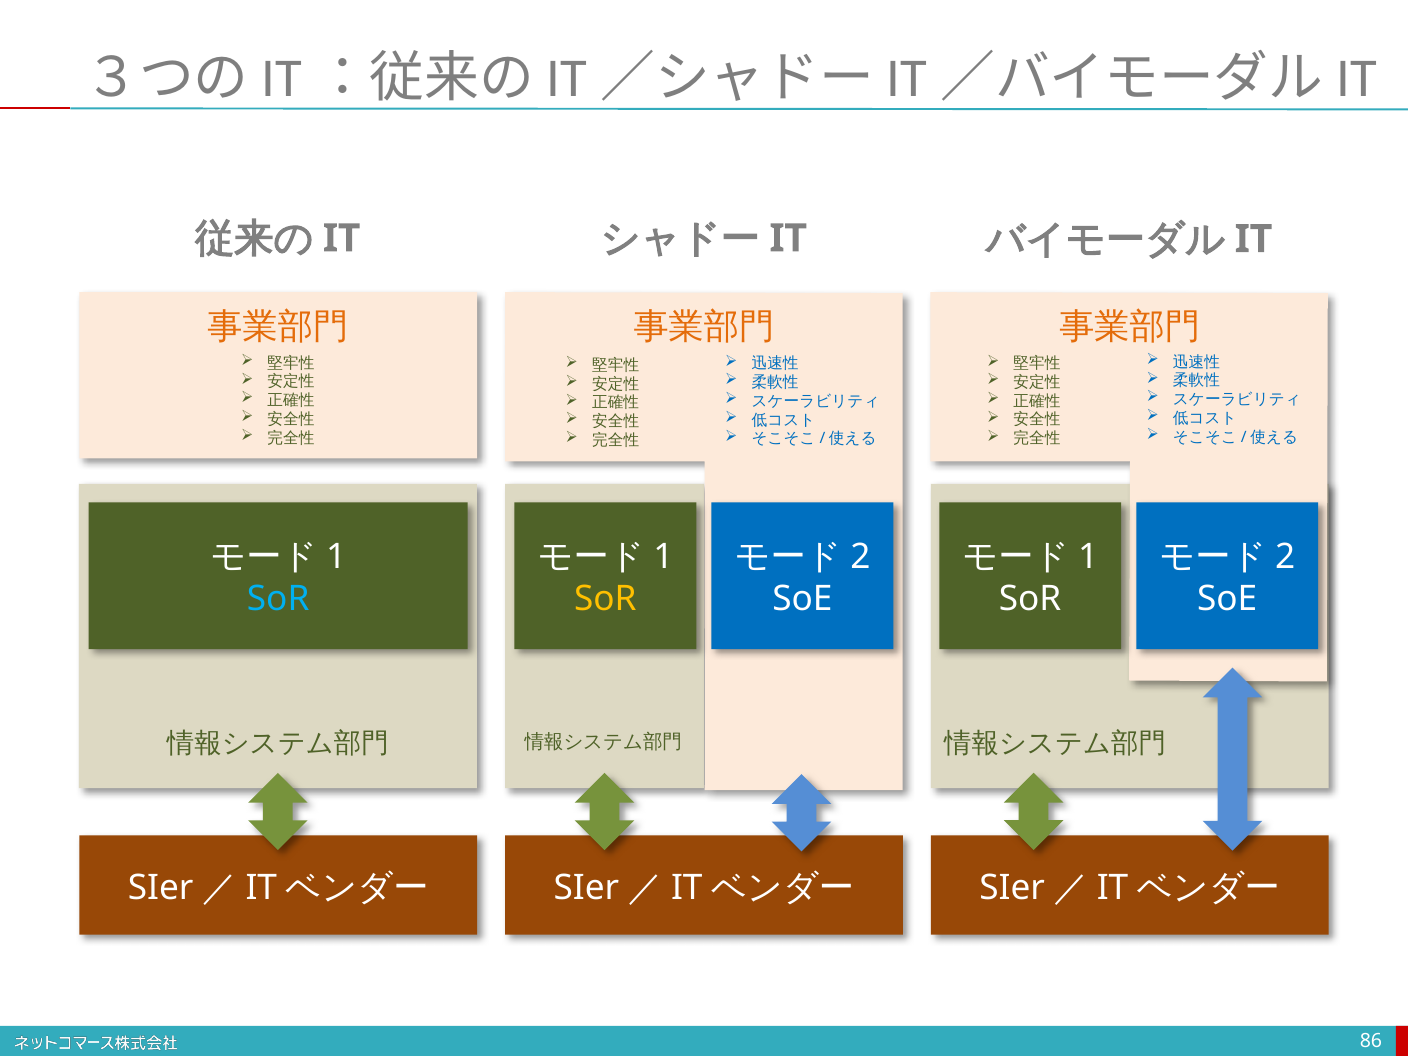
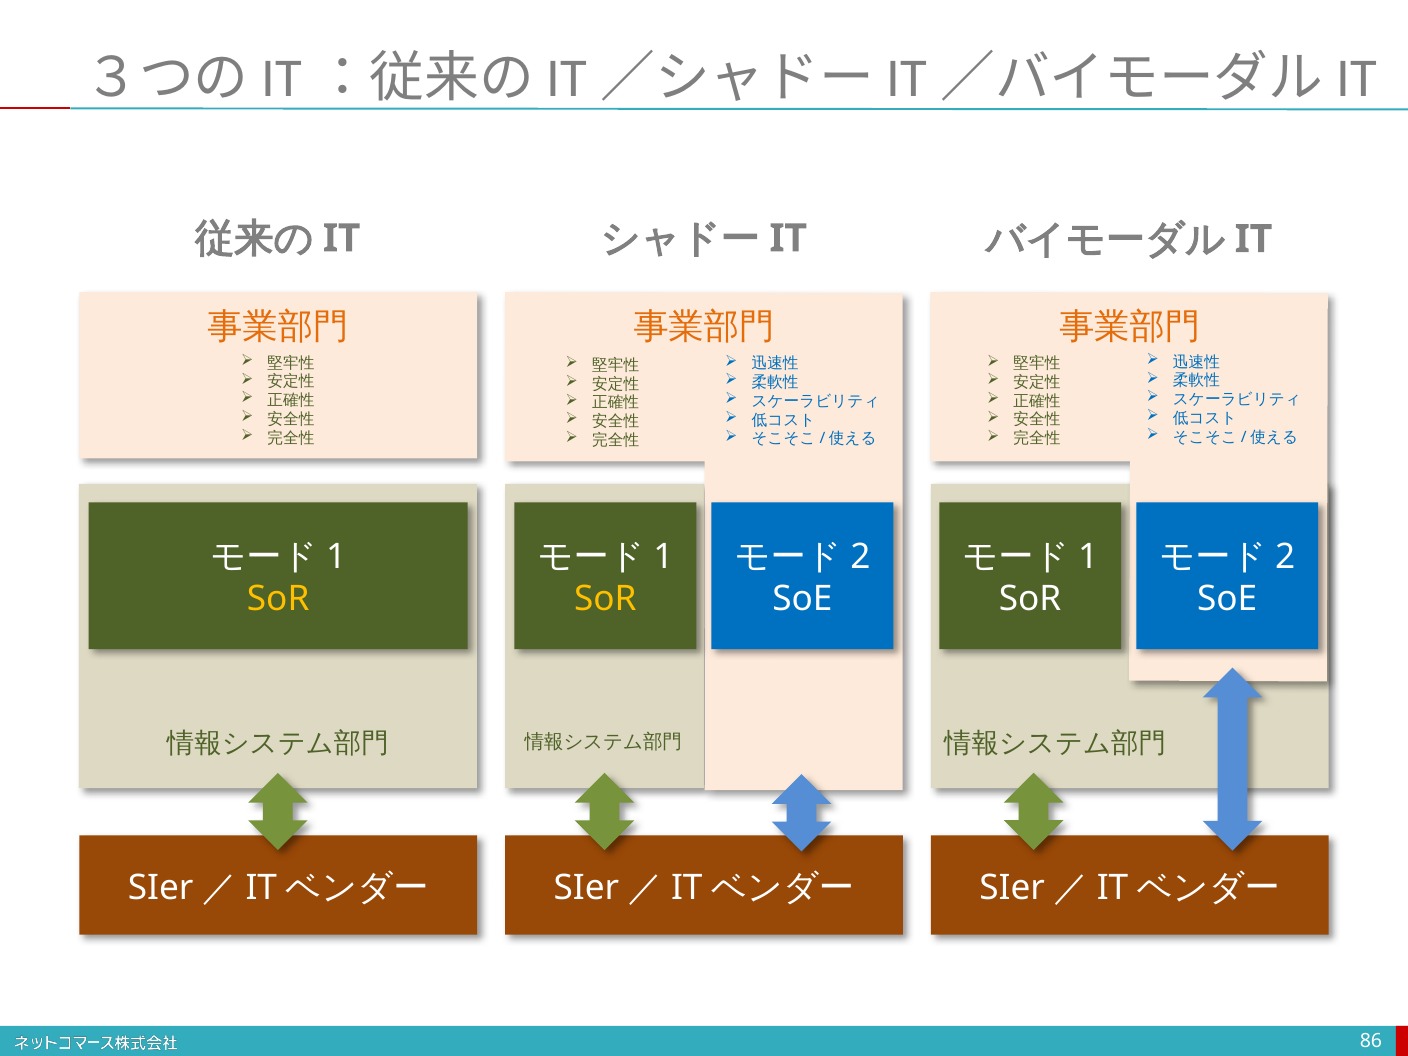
SoR colour: light blue -> yellow (278, 599)
